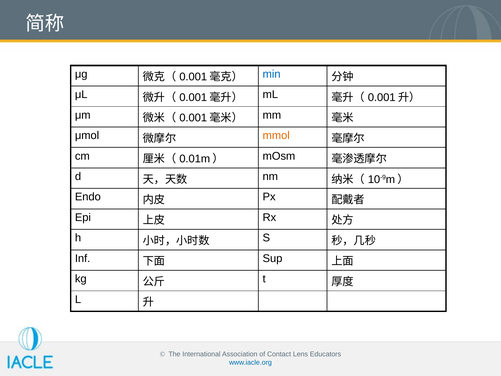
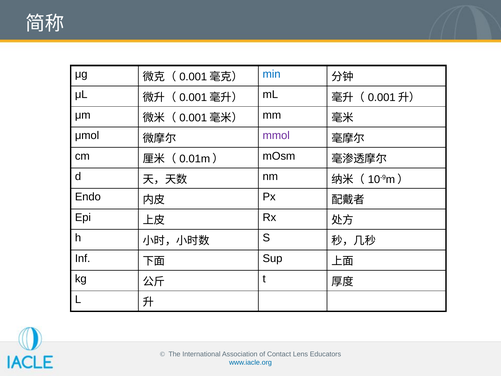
mmol colour: orange -> purple (276, 135)
